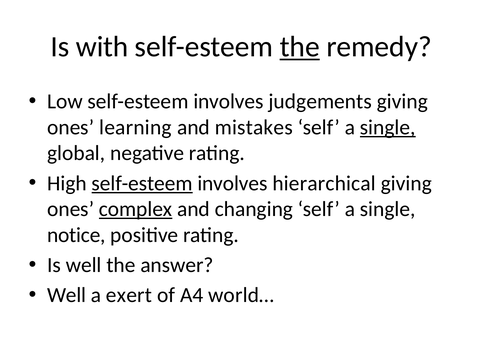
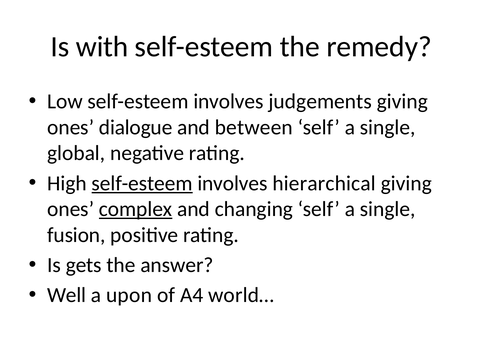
the underline: present -> none (300, 47)
learning: learning -> dialogue (136, 127)
mistakes: mistakes -> between (254, 127)
single underline: present -> none (388, 127)
notice: notice -> fusion (76, 234)
Is well: well -> gets (84, 265)
exert: exert -> upon (129, 295)
